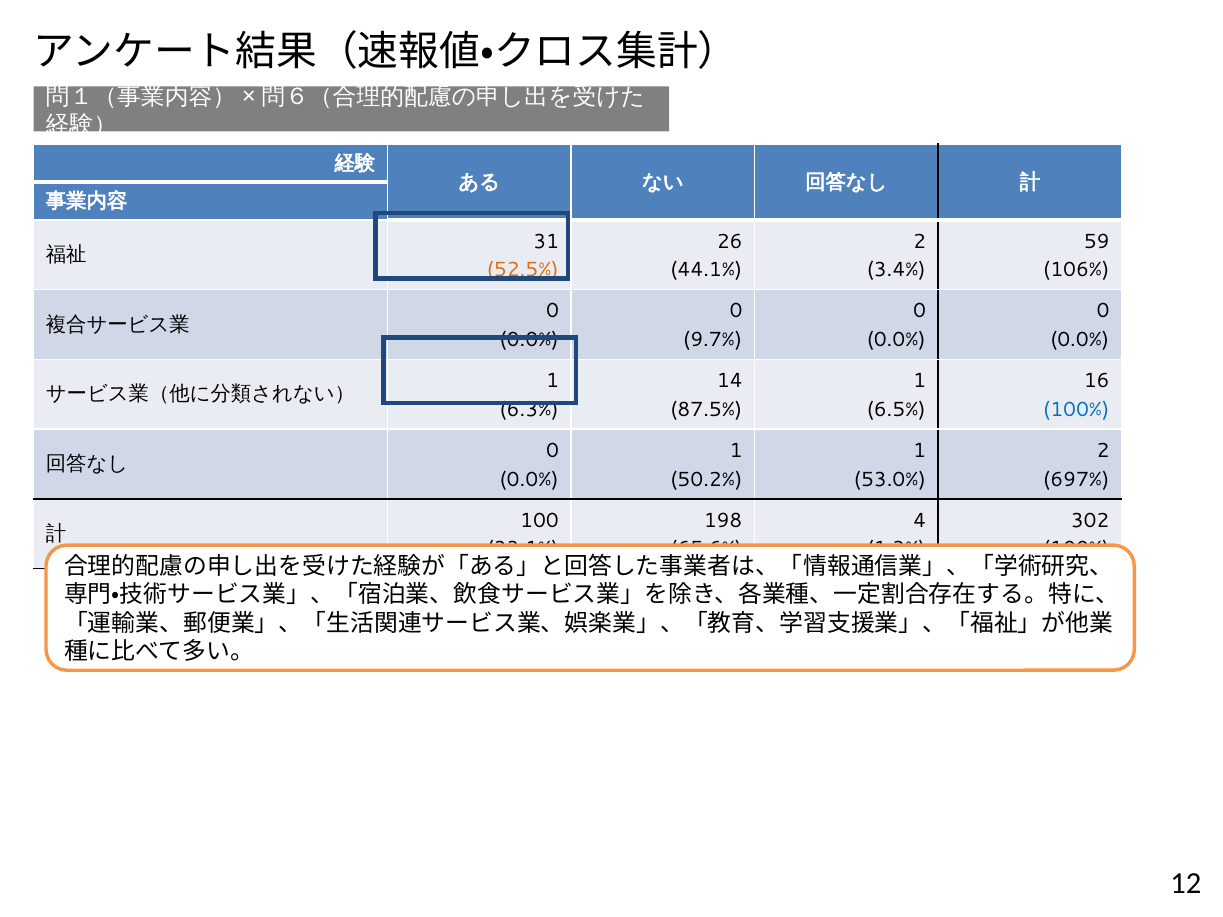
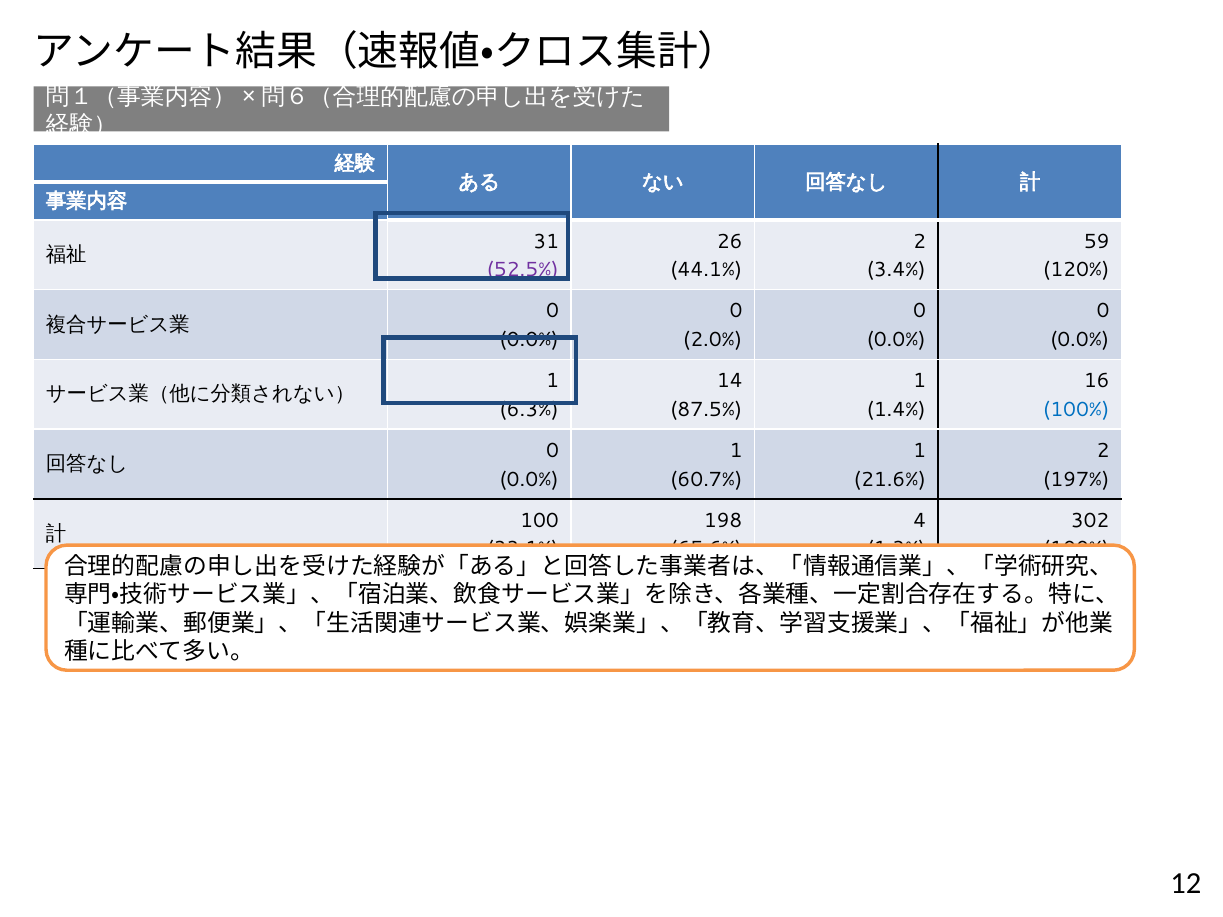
52.5% colour: orange -> purple (523, 270)
106%: 106% -> 120% (1076, 270)
9.7%: 9.7% -> 2.0% (713, 340)
6.5%: 6.5% -> 1.4% (896, 410)
50.2%: 50.2% -> 60.7% (706, 479)
53.0%: 53.0% -> 21.6% (890, 479)
697%: 697% -> 197% (1076, 479)
